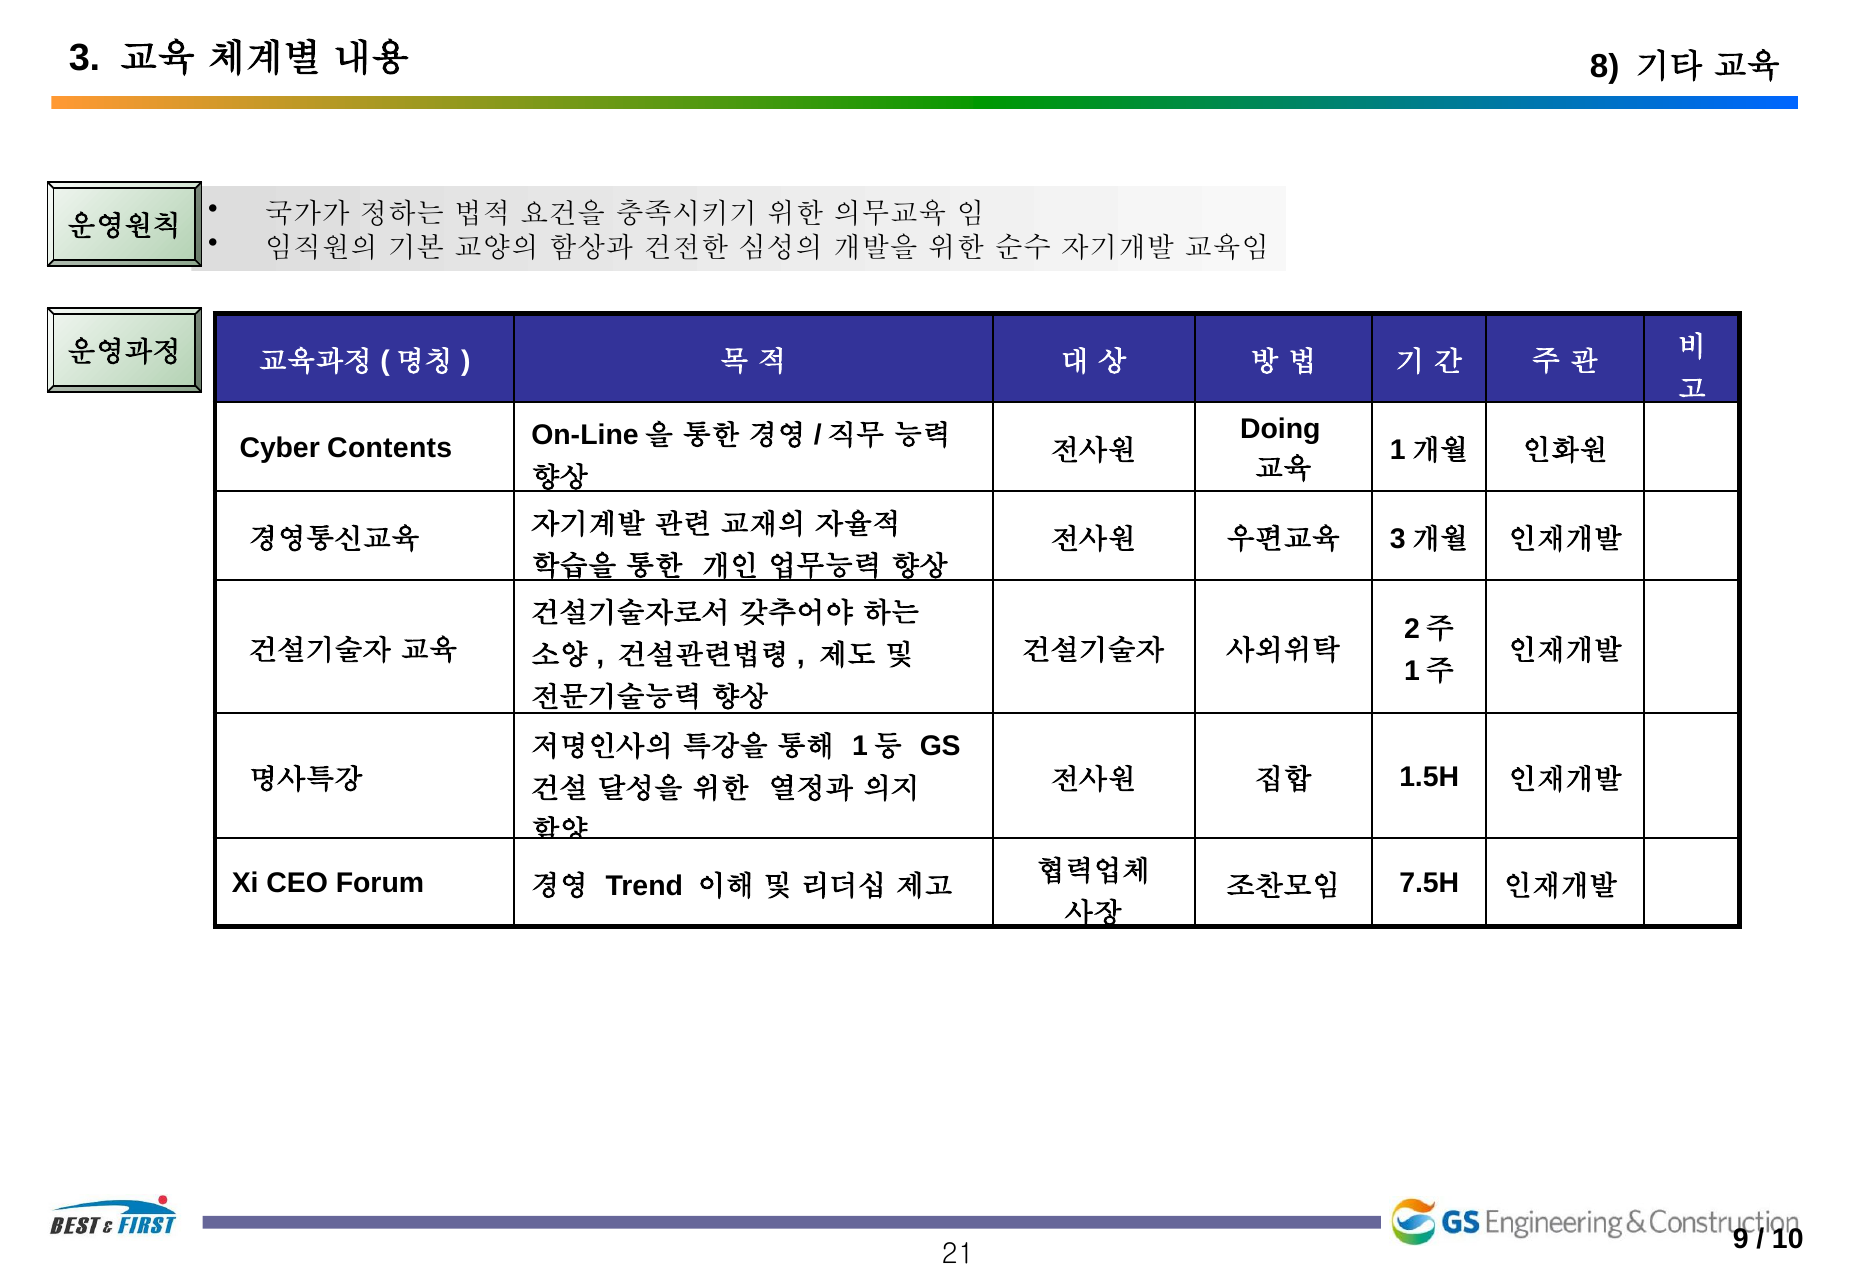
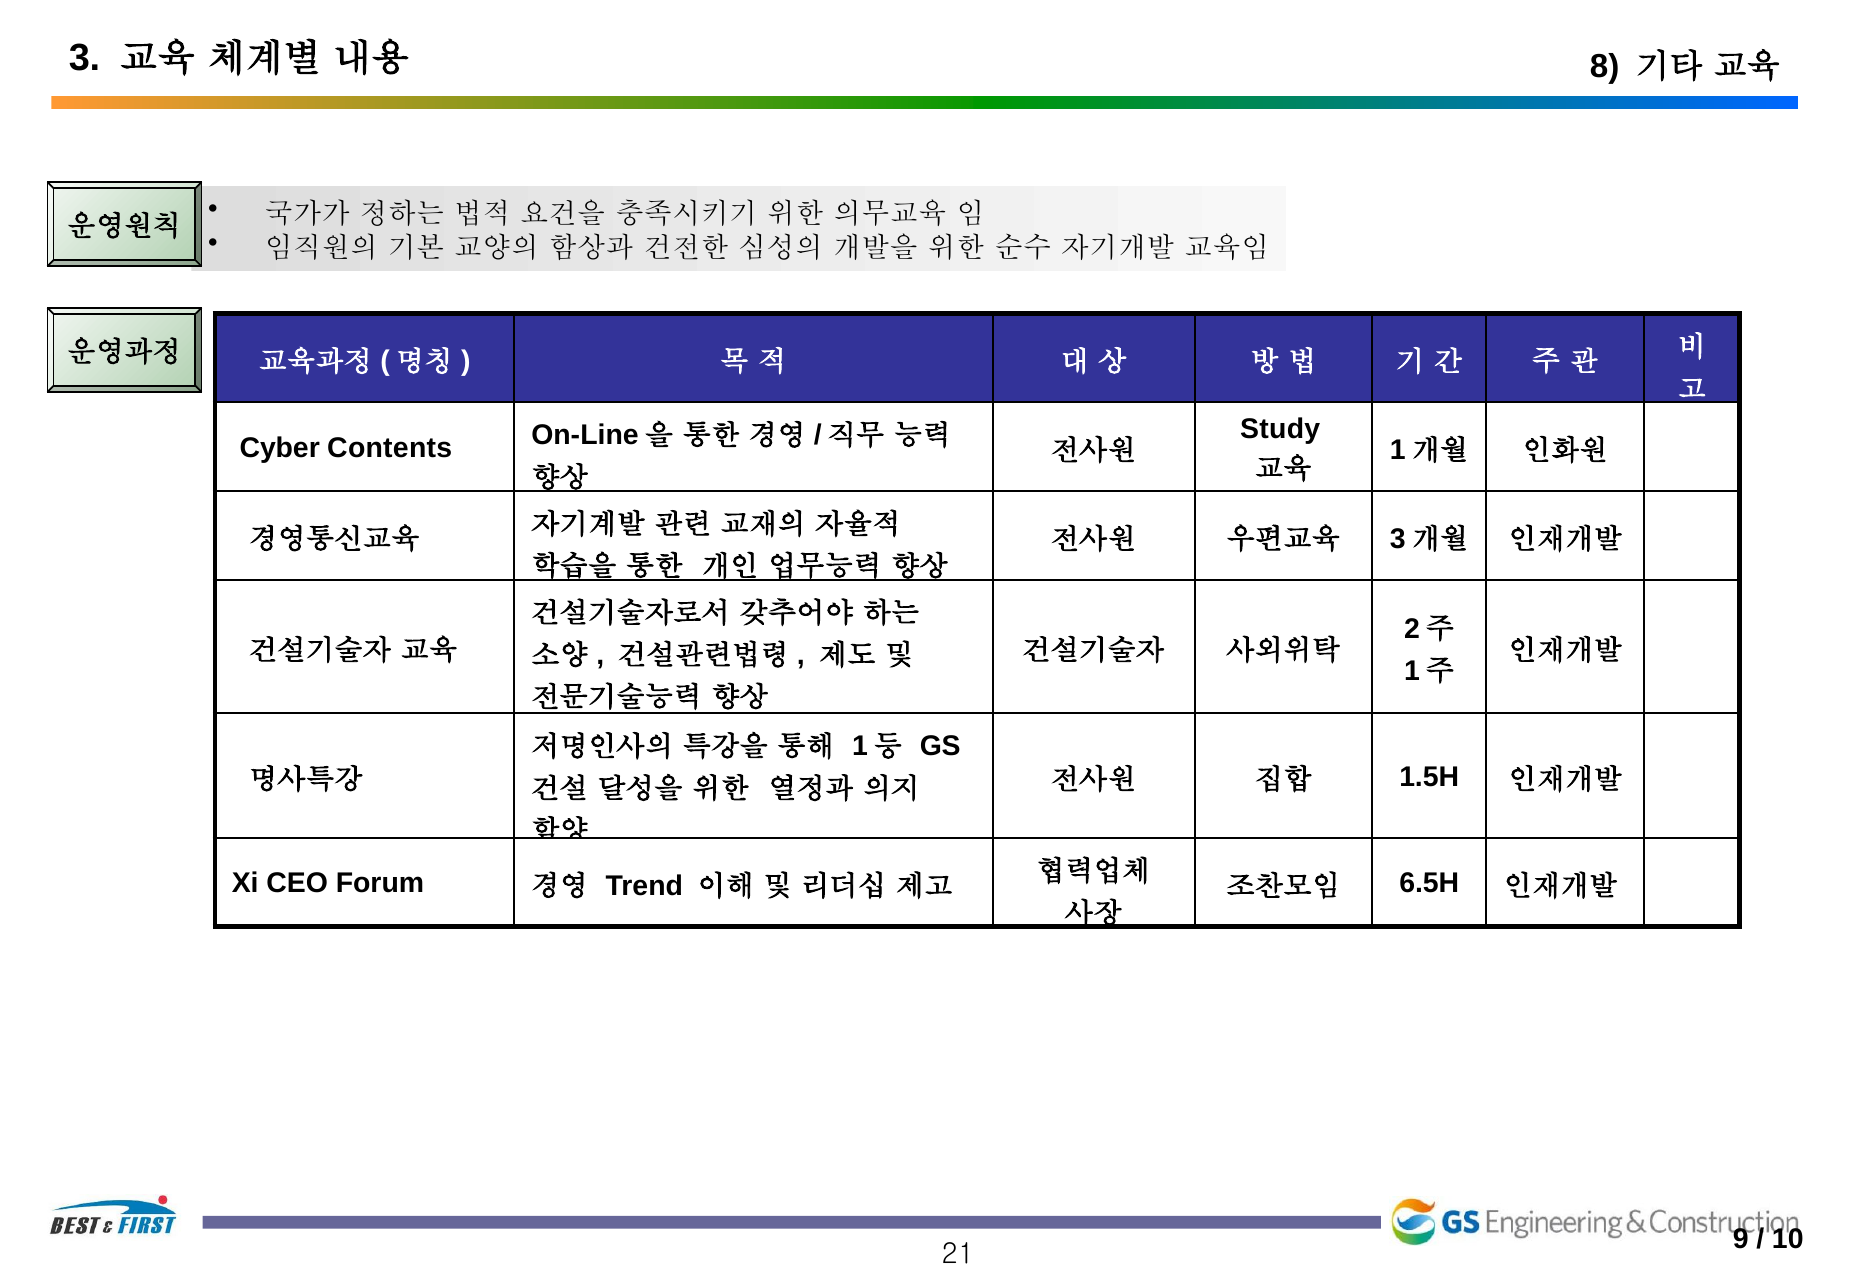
Doing: Doing -> Study (1280, 429)
7.5H: 7.5H -> 6.5H (1429, 884)
